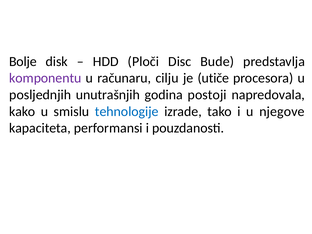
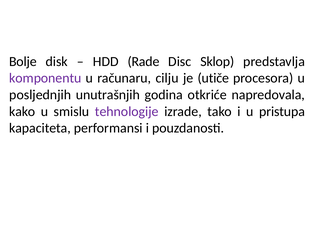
Ploči: Ploči -> Rade (143, 62)
Bude: Bude -> Sklop (217, 62)
postoji: postoji -> otkriće (207, 95)
tehnologije colour: blue -> purple (127, 111)
njegove: njegove -> pristupa (282, 111)
